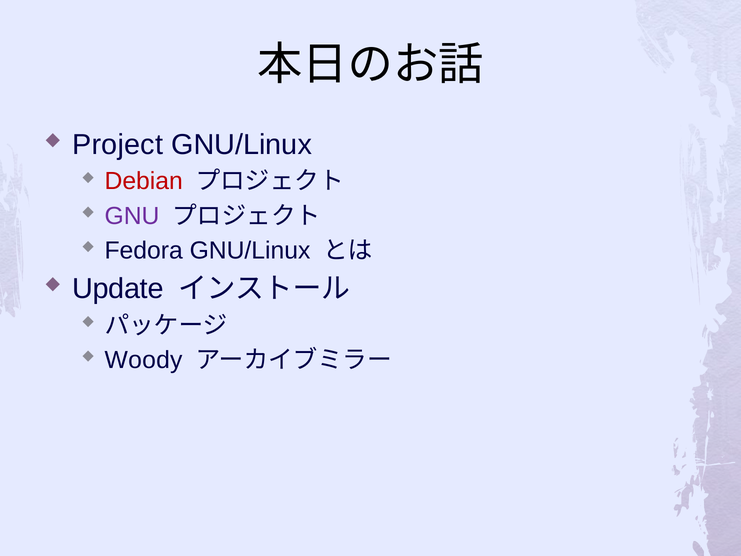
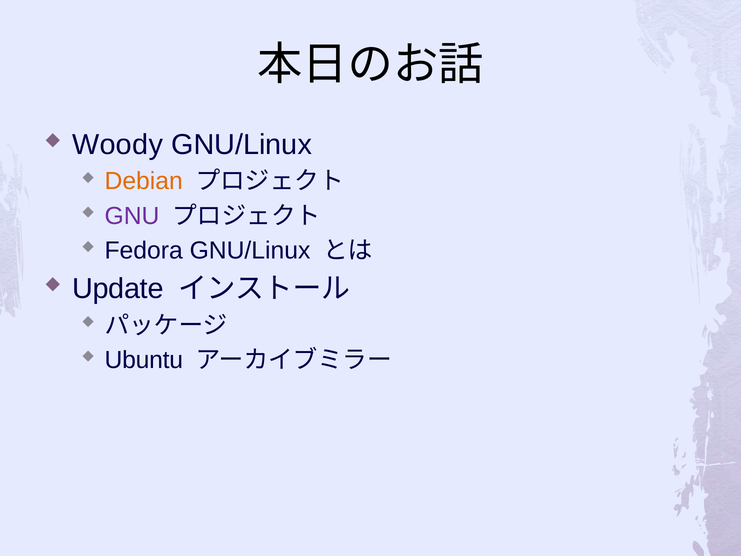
Project: Project -> Woody (118, 144)
Debian colour: red -> orange (144, 181)
Woody: Woody -> Ubuntu (144, 360)
